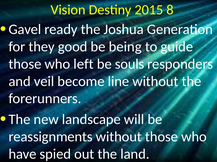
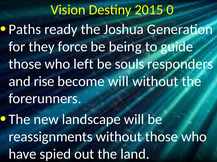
8: 8 -> 0 (170, 10)
Gavel: Gavel -> Paths (25, 30)
good: good -> force (73, 47)
veil: veil -> rise (44, 82)
become line: line -> will (118, 82)
